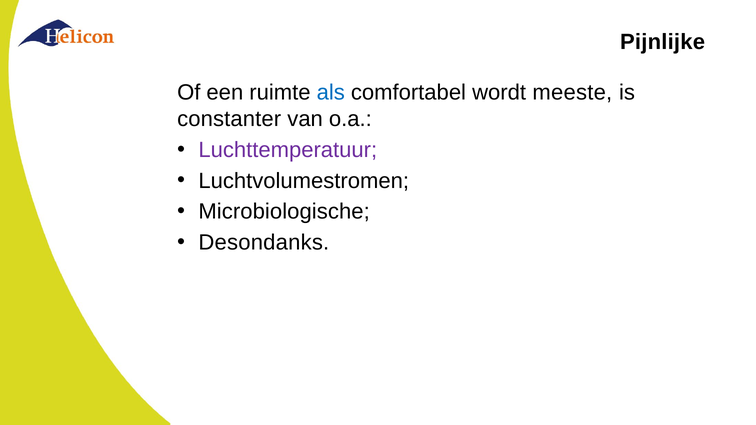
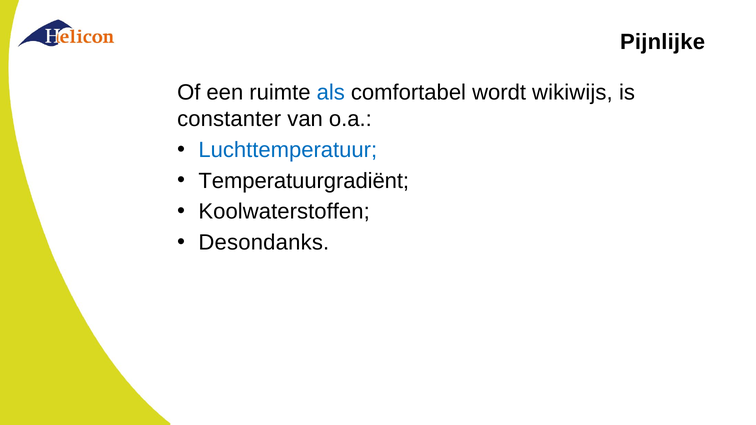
meeste: meeste -> wikiwijs (572, 93)
Luchttemperatuur colour: purple -> blue (288, 150)
Luchtvolumestromen: Luchtvolumestromen -> Temperatuurgradiënt (304, 181)
Microbiologische: Microbiologische -> Koolwaterstoffen (284, 212)
